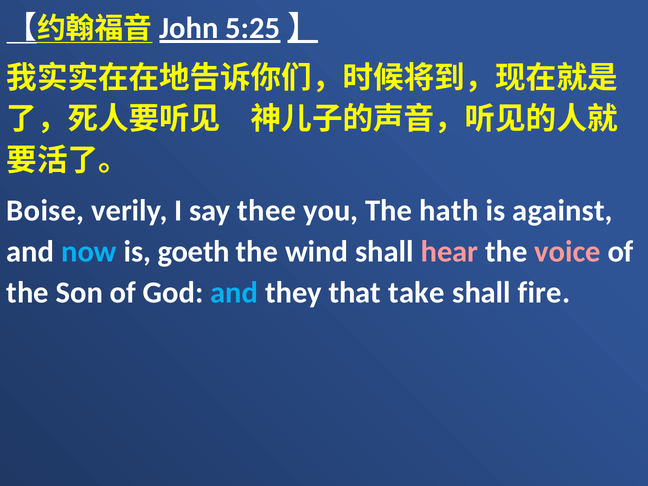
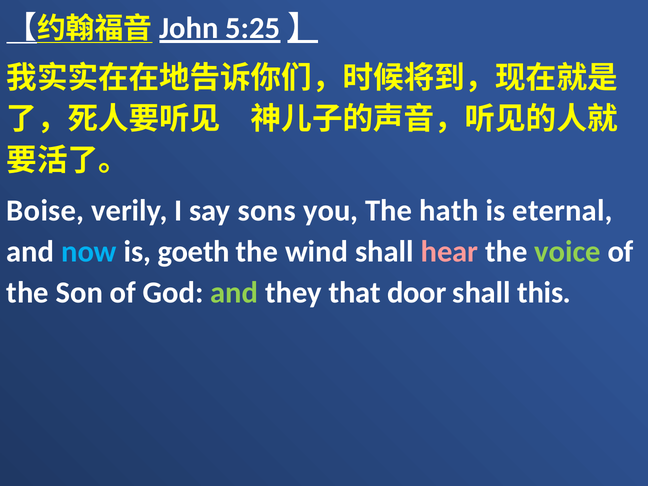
thee: thee -> sons (267, 211)
against: against -> eternal (563, 211)
voice colour: pink -> light green (568, 252)
and colour: light blue -> light green (234, 293)
take: take -> door (417, 293)
fire: fire -> this (544, 293)
